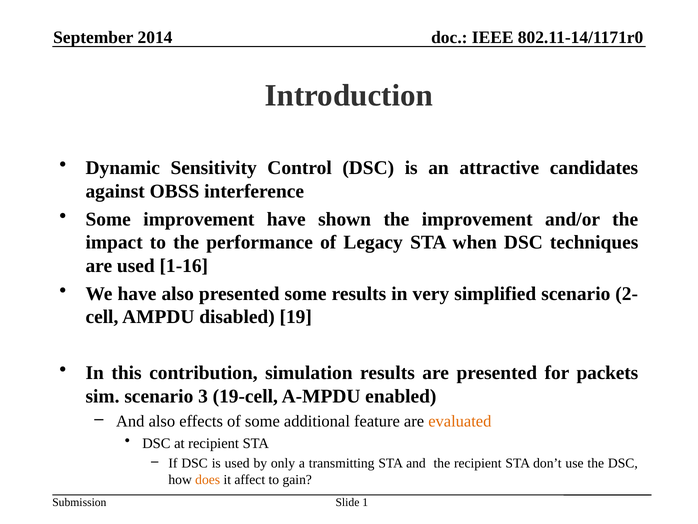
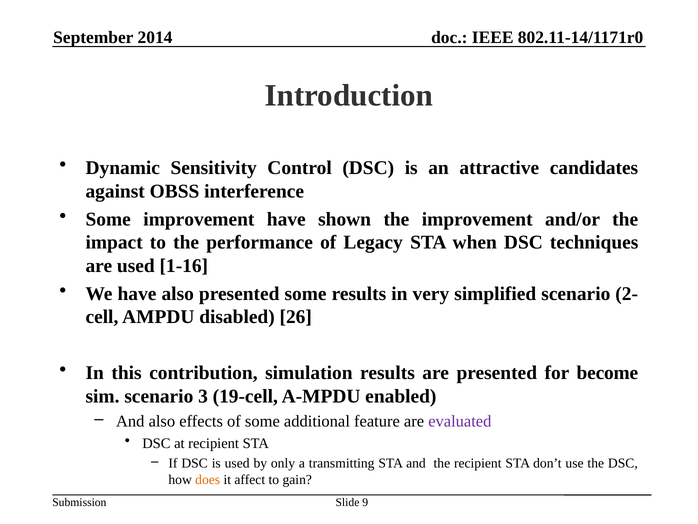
19: 19 -> 26 (296, 317)
packets: packets -> become (607, 373)
evaluated colour: orange -> purple (460, 421)
1: 1 -> 9 (365, 502)
